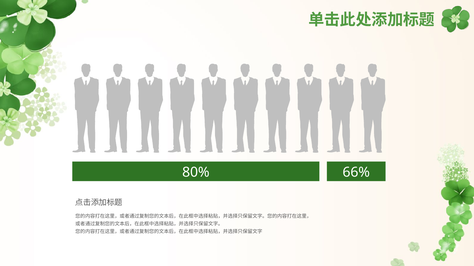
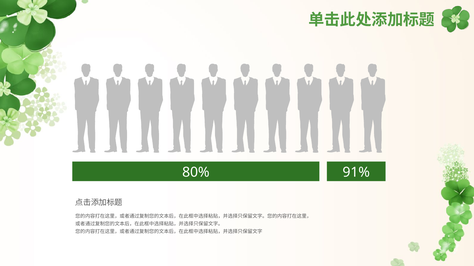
66%: 66% -> 91% (356, 173)
